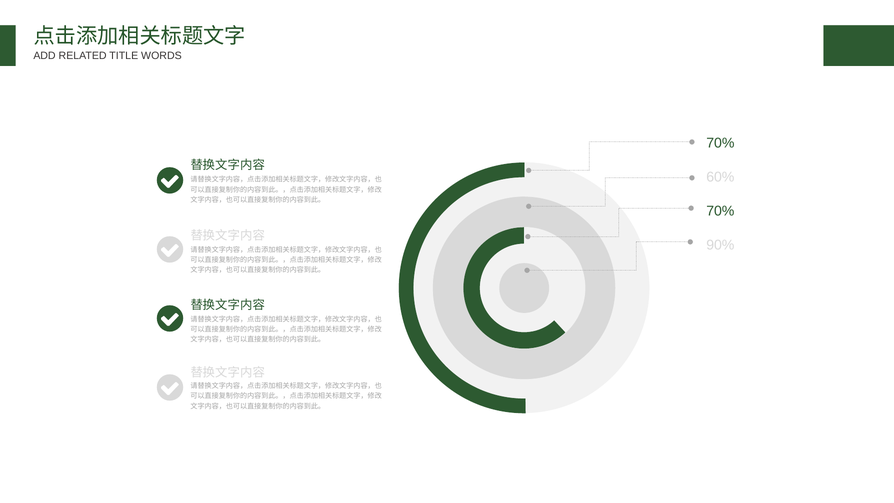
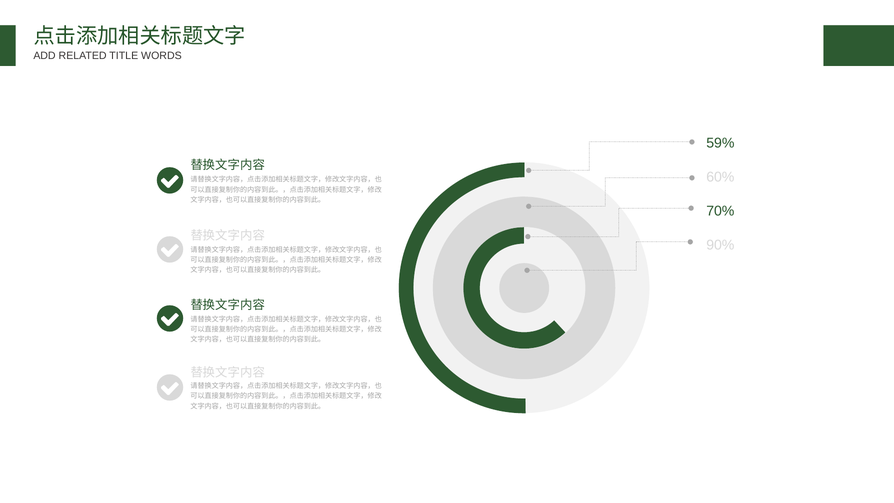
70%: 70% -> 59% (720, 143)
